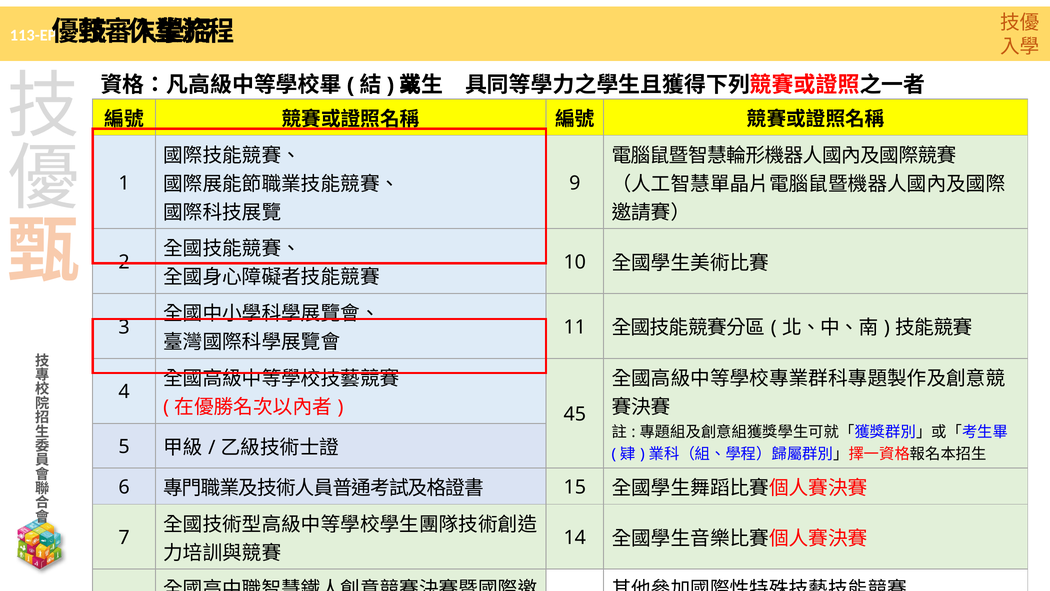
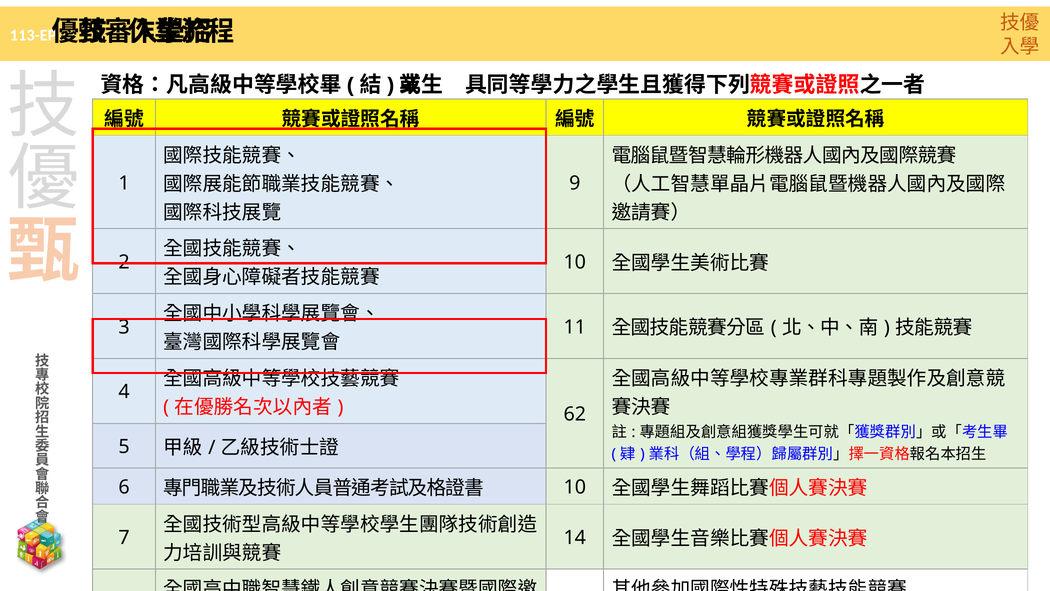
45: 45 -> 62 (575, 414)
15: 15 -> 10 (575, 487)
